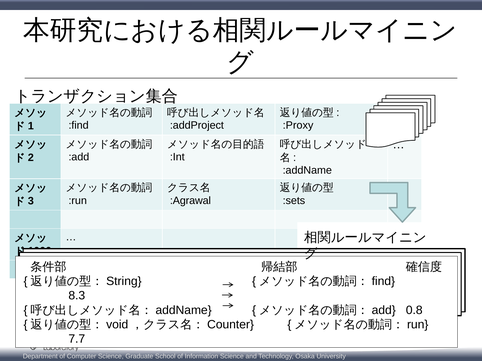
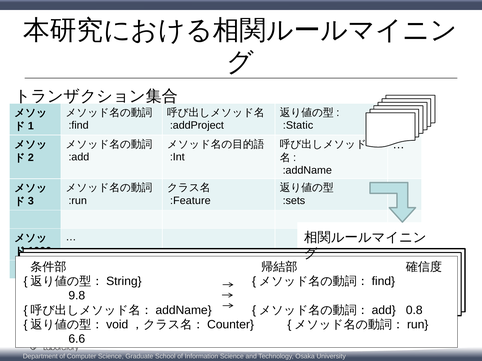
:Proxy: :Proxy -> :Static (298, 126)
:Agrawal: :Agrawal -> :Feature (190, 201)
8.3: 8.3 -> 9.8 (77, 296)
7.7: 7.7 -> 6.6 (77, 339)
